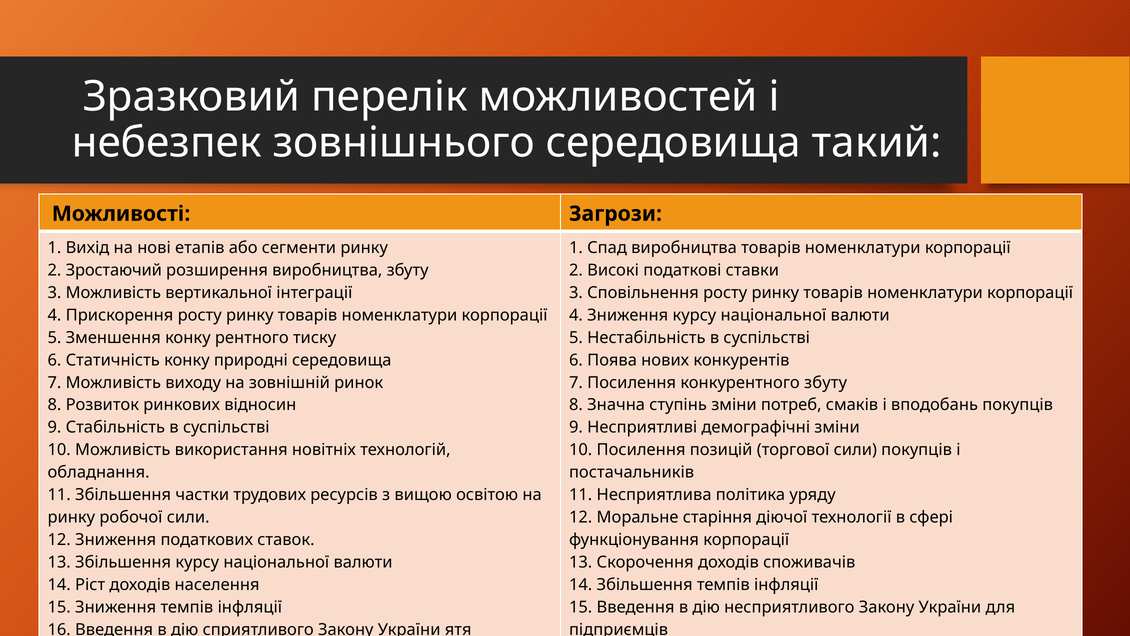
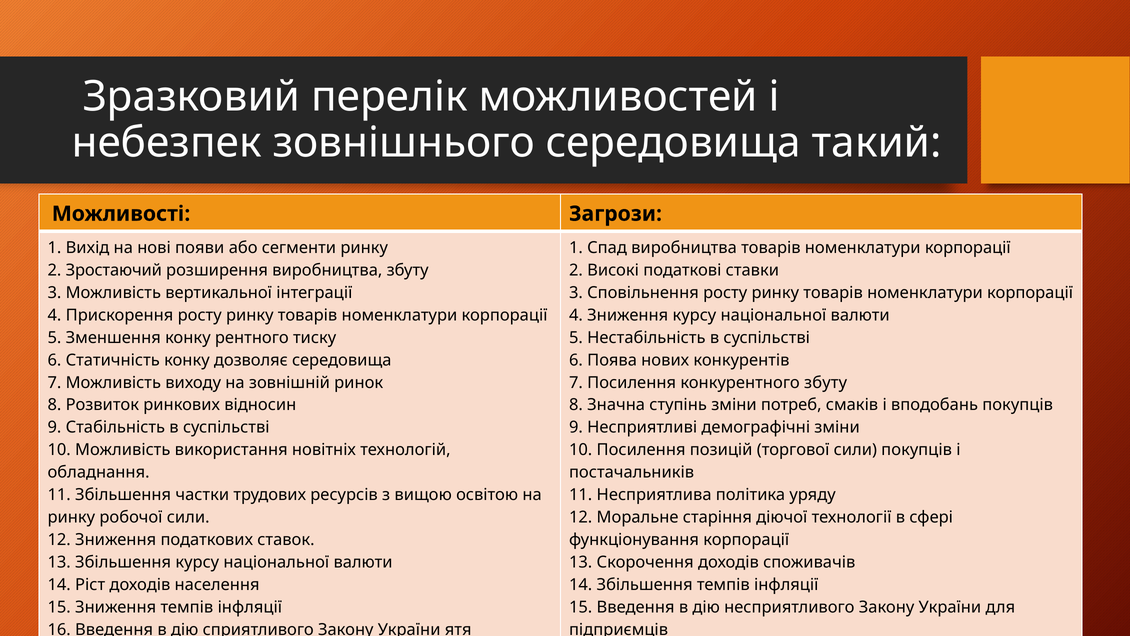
етапів: етапів -> появи (200, 248)
конку природні: природні -> дозволяє (251, 360)
